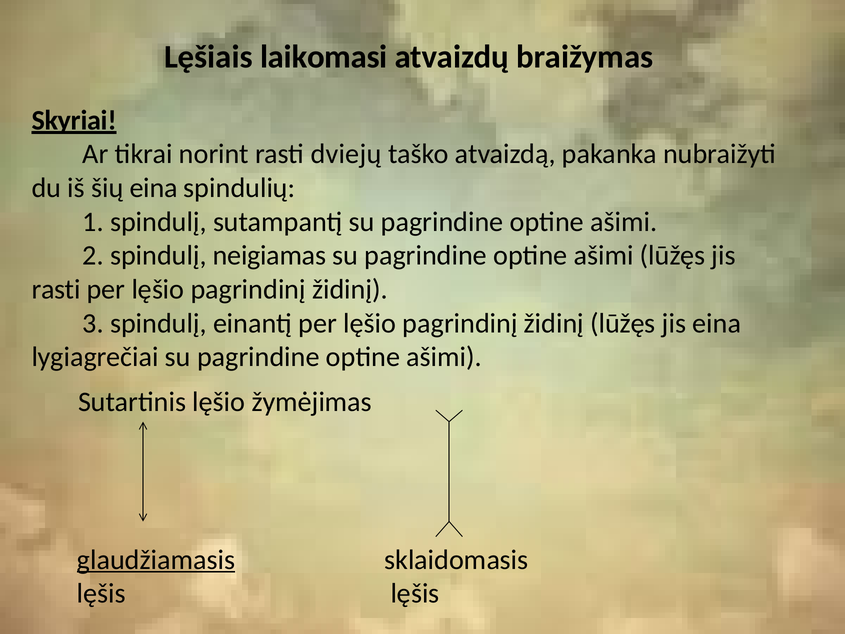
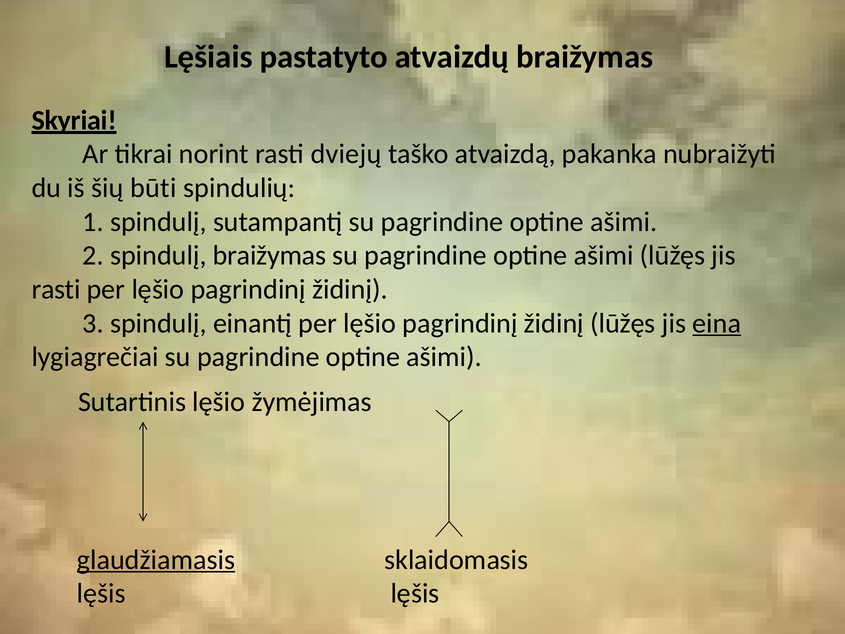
laikomasi: laikomasi -> pastatyto (324, 57)
šių eina: eina -> būti (153, 188)
spindulį neigiamas: neigiamas -> braižymas (270, 255)
eina underline: none -> present (717, 323)
